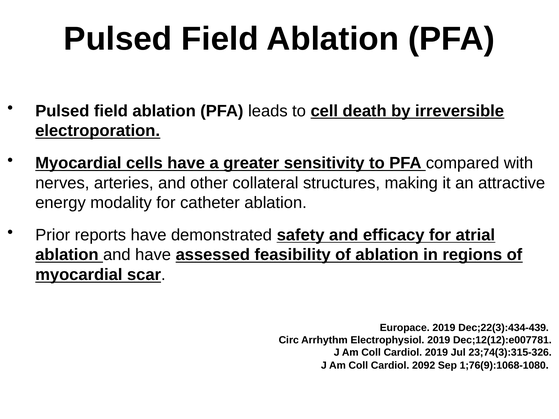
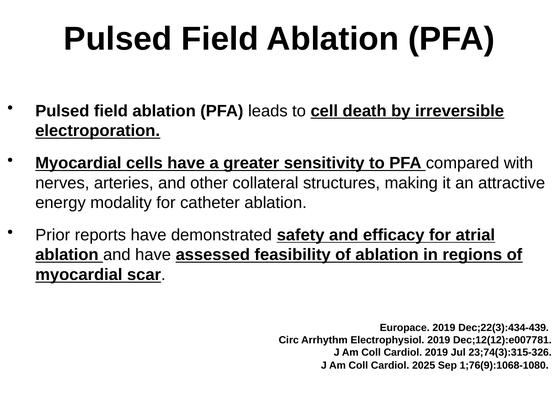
2092: 2092 -> 2025 (424, 366)
